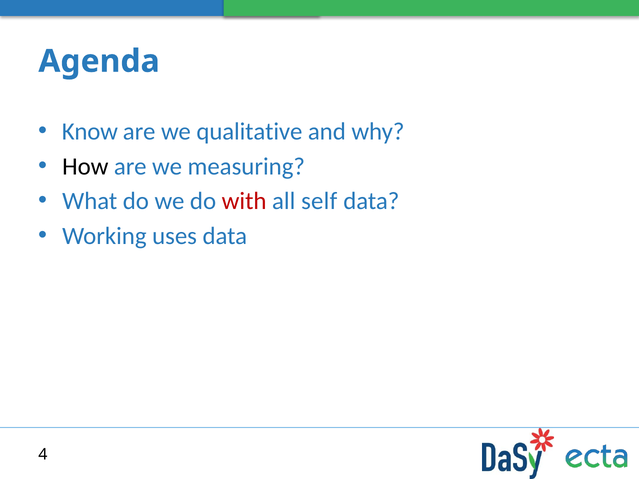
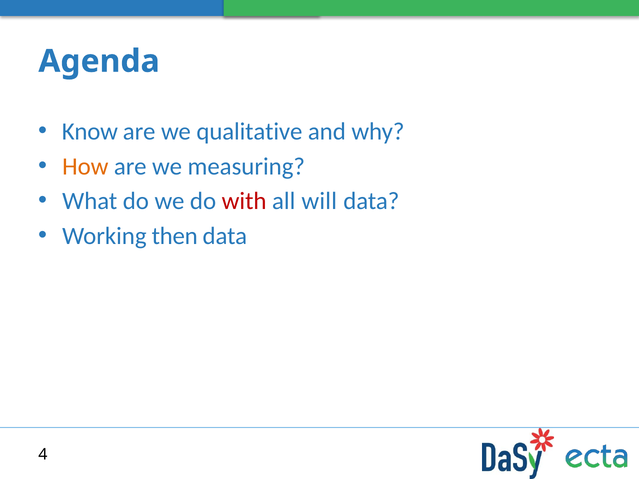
How colour: black -> orange (85, 166)
self: self -> will (319, 201)
uses: uses -> then (175, 236)
